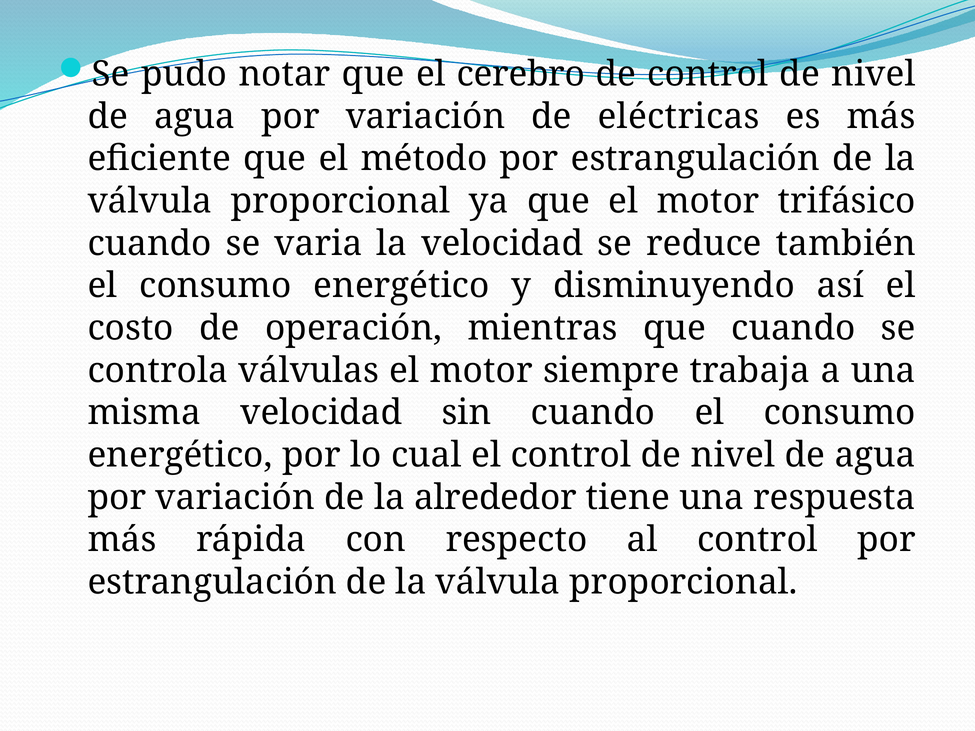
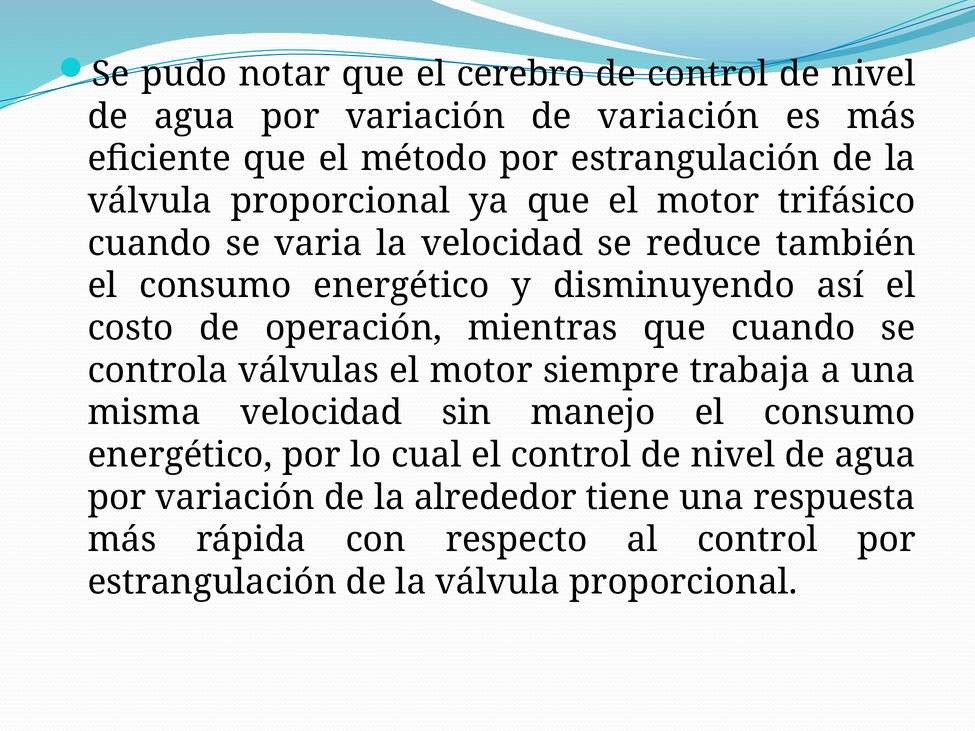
de eléctricas: eléctricas -> variación (679, 117)
sin cuando: cuando -> manejo (593, 413)
